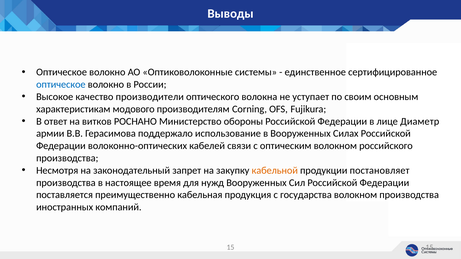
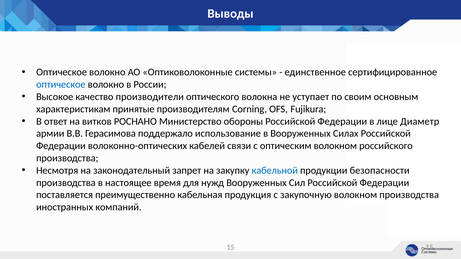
модового: модового -> принятые (134, 109)
кабельной colour: orange -> blue (275, 171)
постановляет: постановляет -> безопасности (380, 171)
государства: государства -> закупочную (306, 195)
